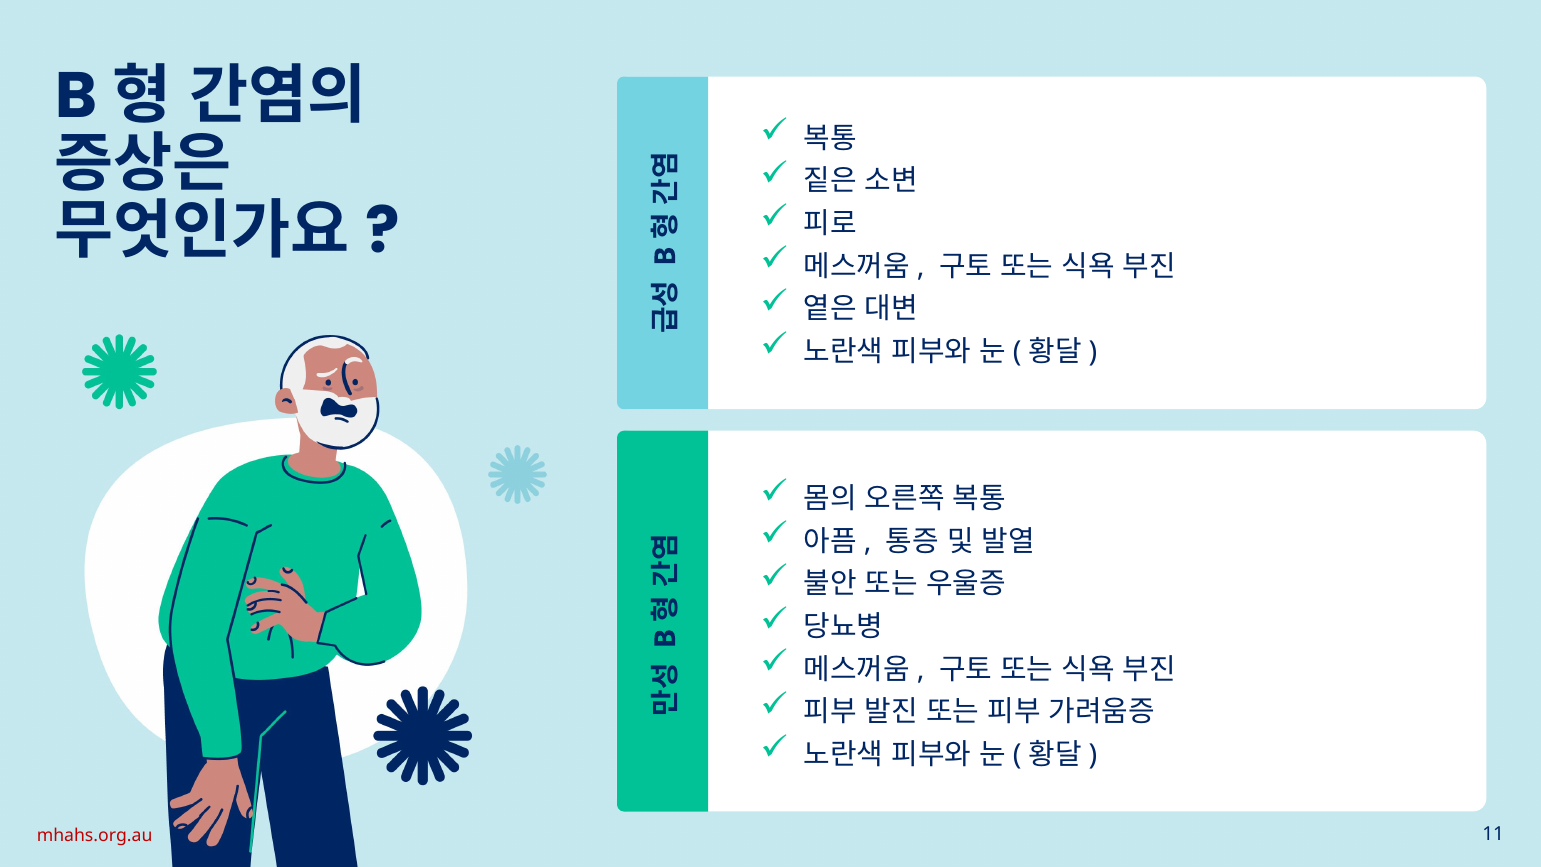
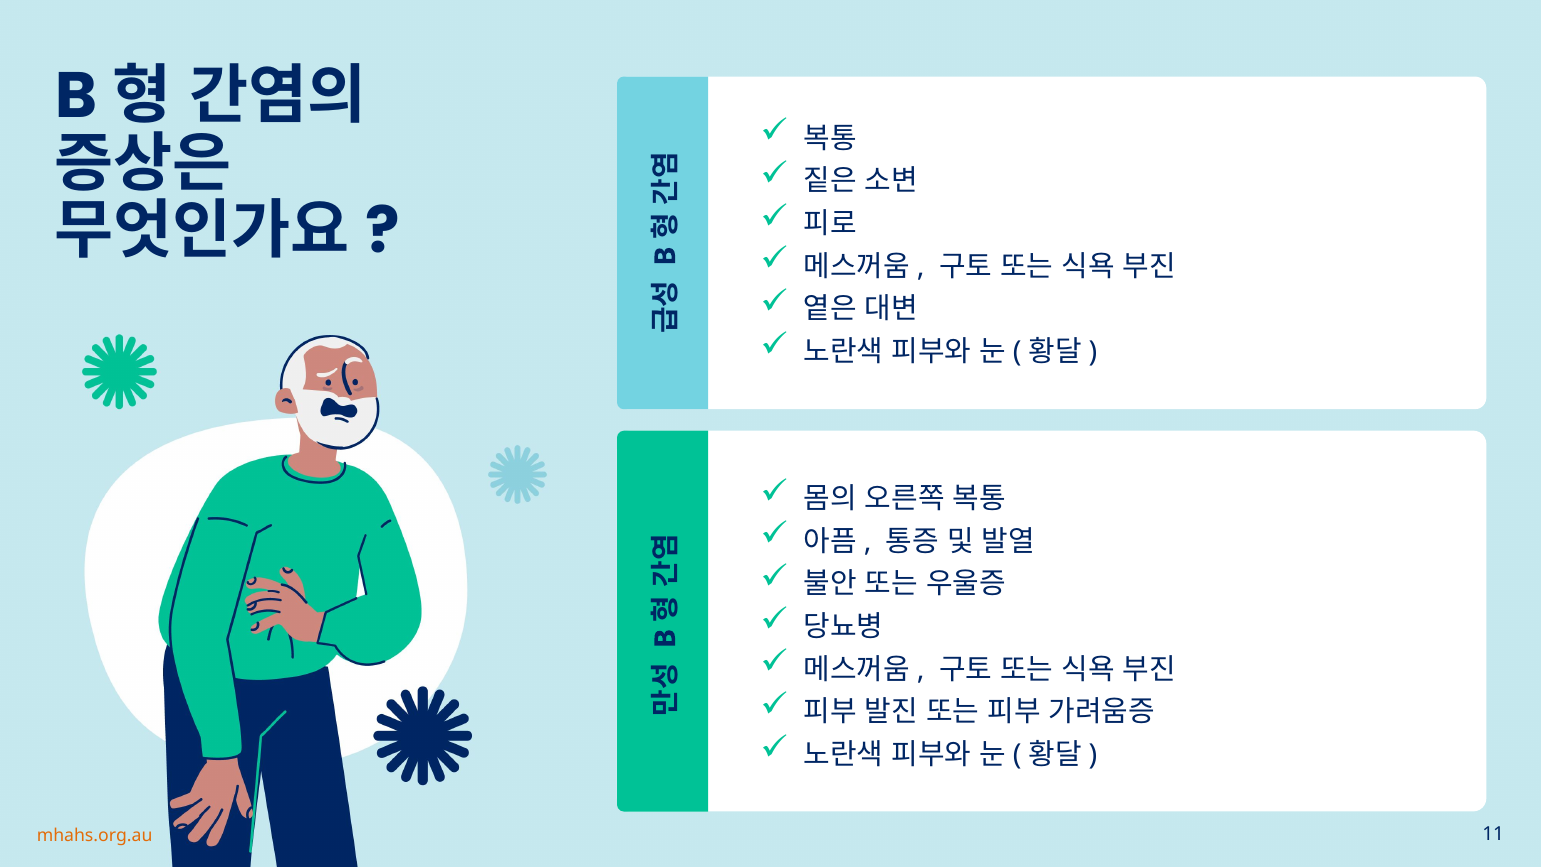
mhahs.org.au colour: red -> orange (95, 836)
